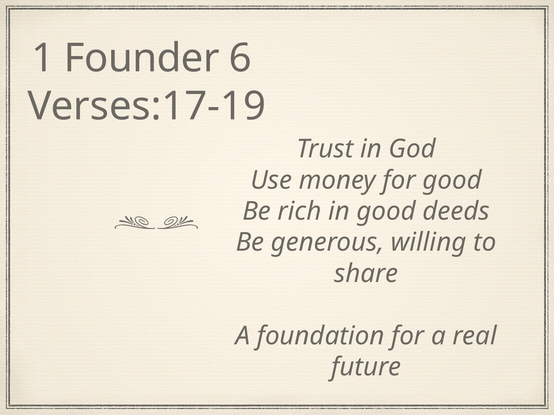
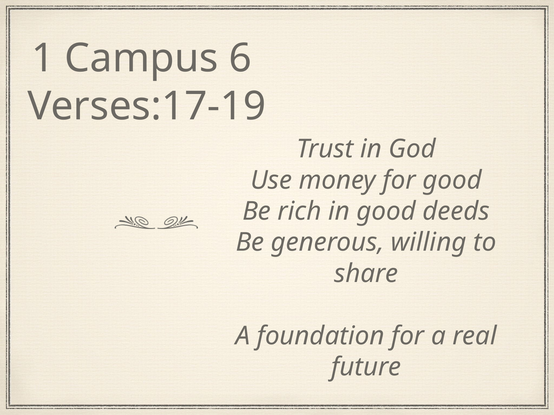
Founder: Founder -> Campus (142, 58)
